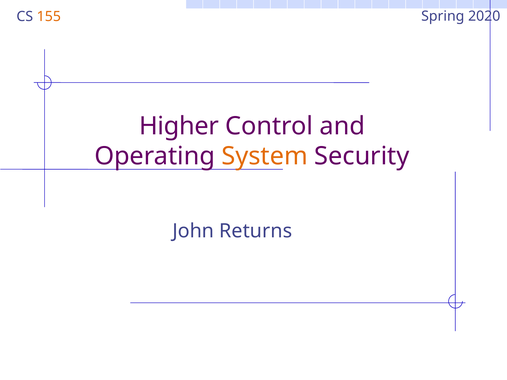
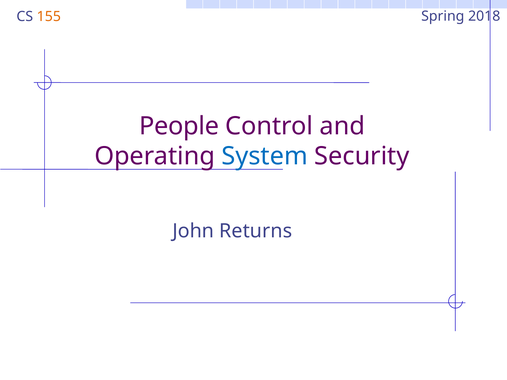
2020: 2020 -> 2018 (484, 16)
Higher: Higher -> People (179, 126)
System colour: orange -> blue (265, 156)
